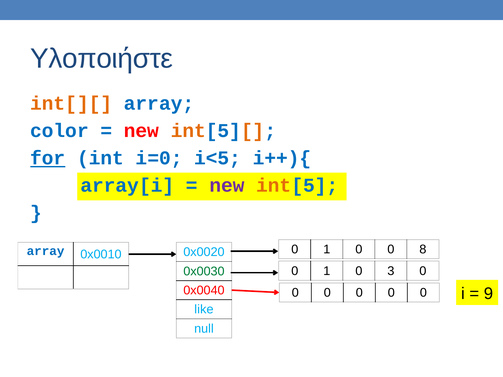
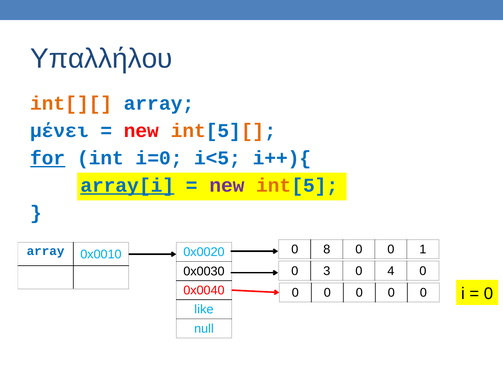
Υλοποιήστε: Υλοποιήστε -> Υπαλλήλου (101, 59)
color: color -> μένει (59, 131)
array[i underline: none -> present (127, 186)
1: 1 -> 8 (327, 250)
8: 8 -> 1 (423, 250)
1: 1 -> 3 (327, 271)
3: 3 -> 4 (391, 271)
0x0030 colour: green -> black (204, 271)
9: 9 -> 0 (488, 294)
